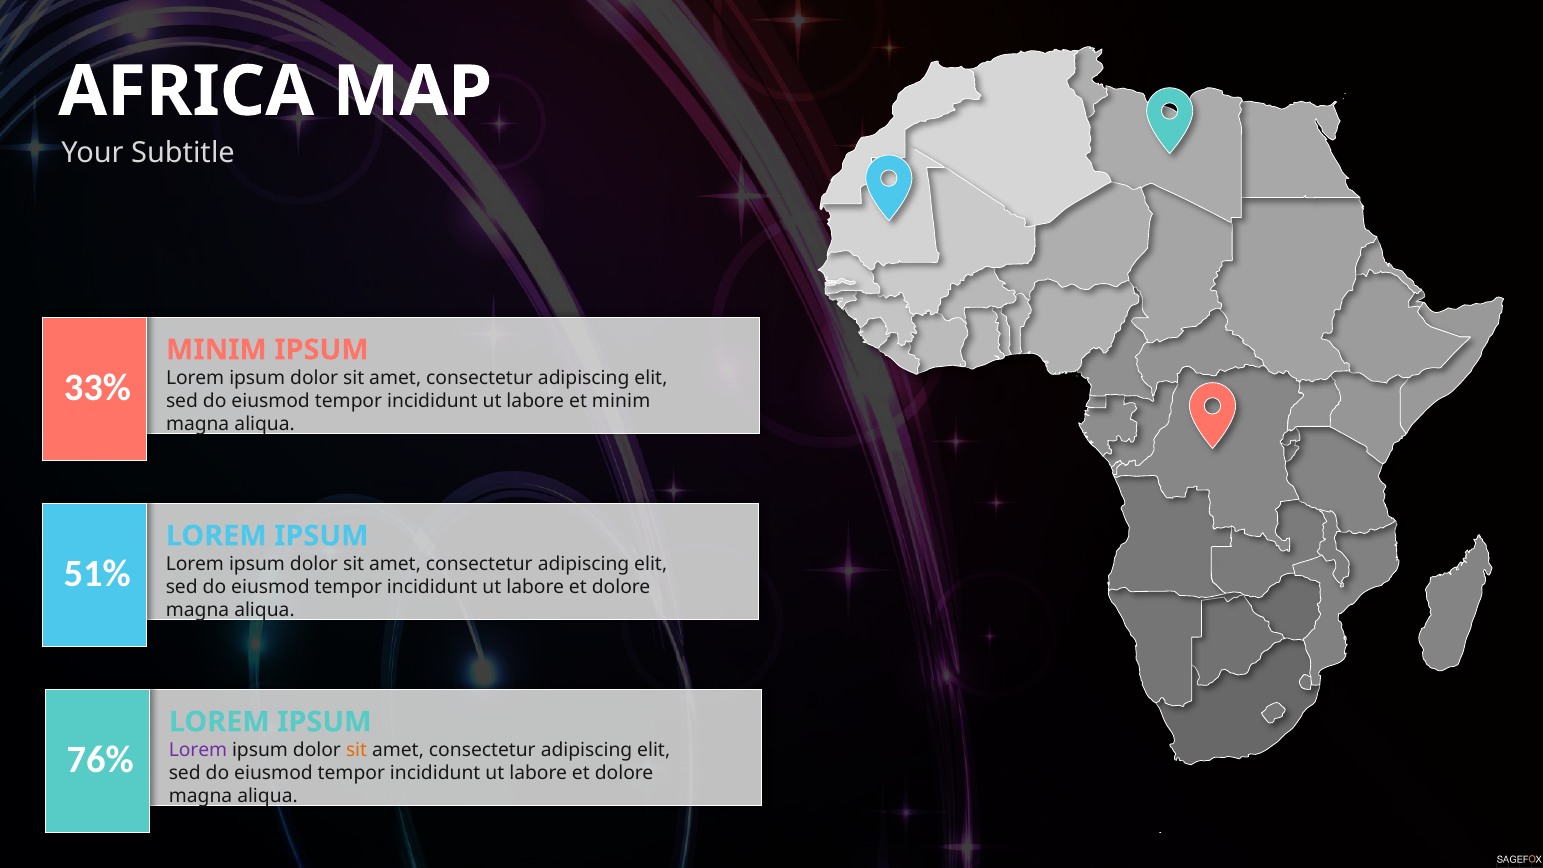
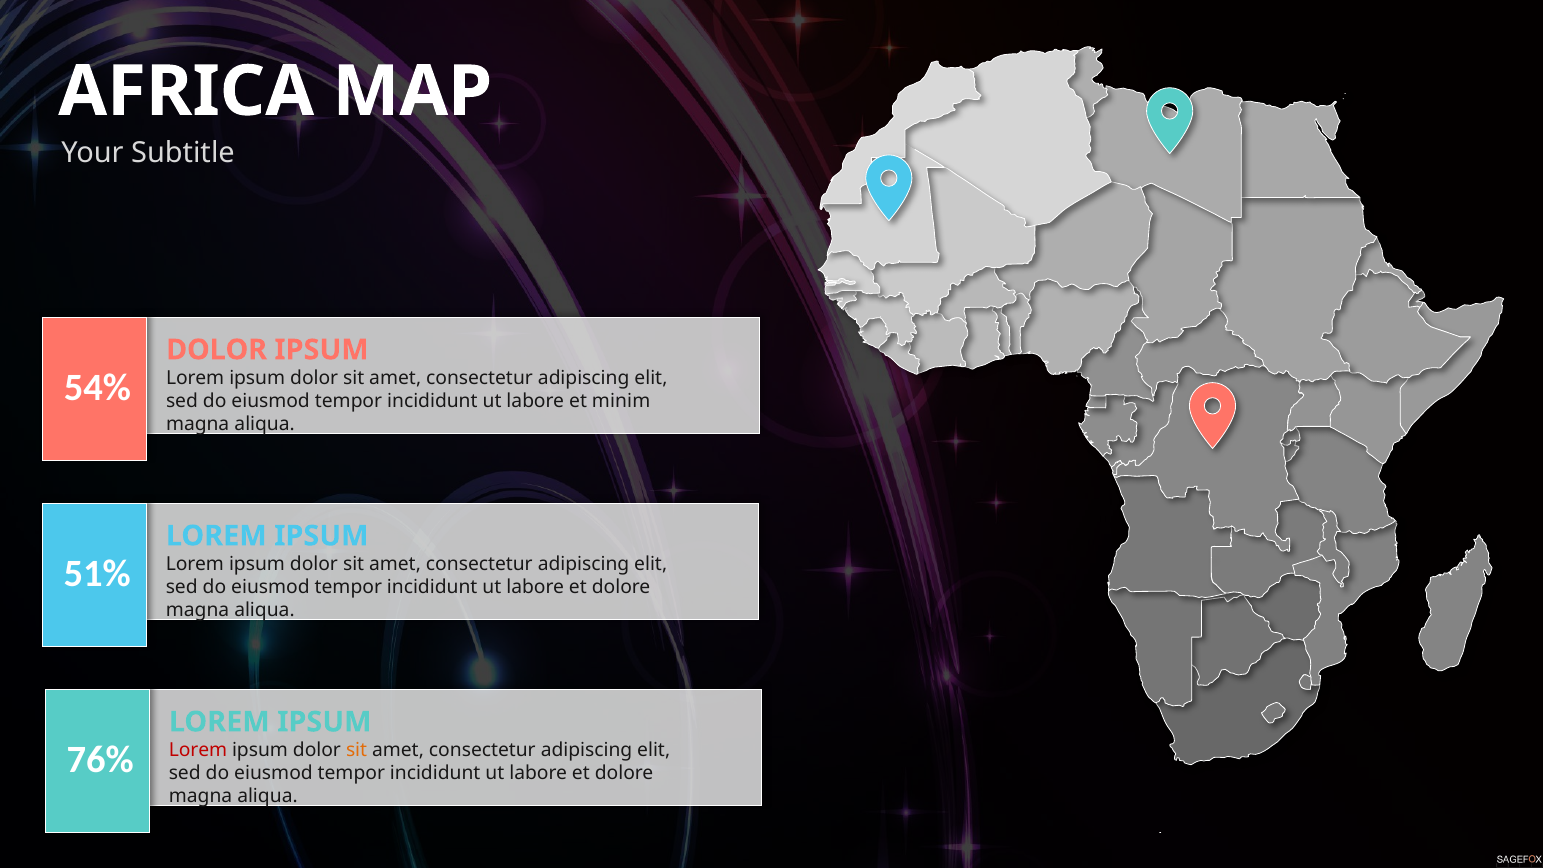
MINIM: MINIM -> DOLOR (217, 350)
33%: 33% -> 54% (97, 388)
Lorem colour: purple -> red (198, 750)
